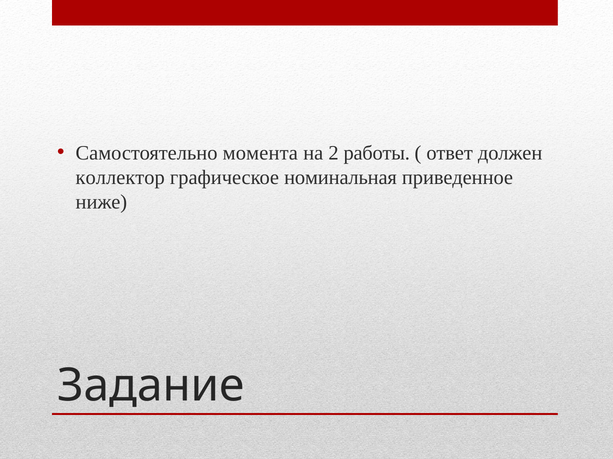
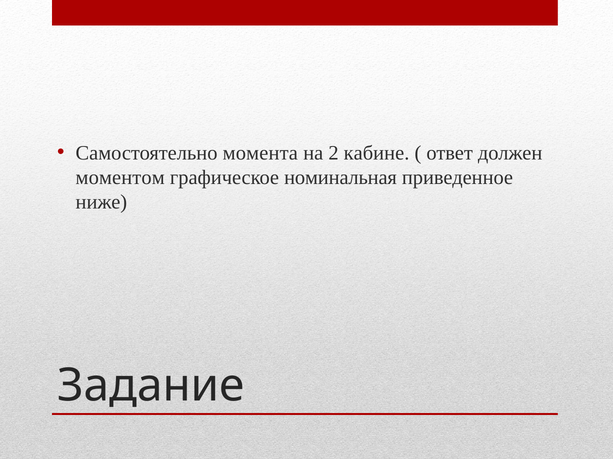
работы: работы -> кабине (377, 153)
коллектор: коллектор -> моментом (120, 178)
